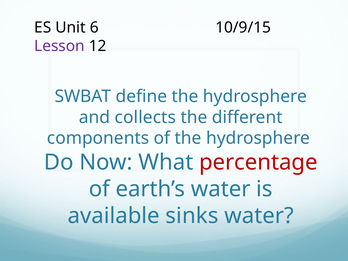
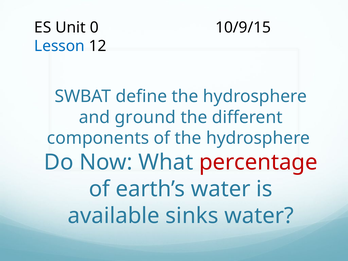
6: 6 -> 0 (94, 27)
Lesson colour: purple -> blue (59, 46)
collects: collects -> ground (145, 117)
